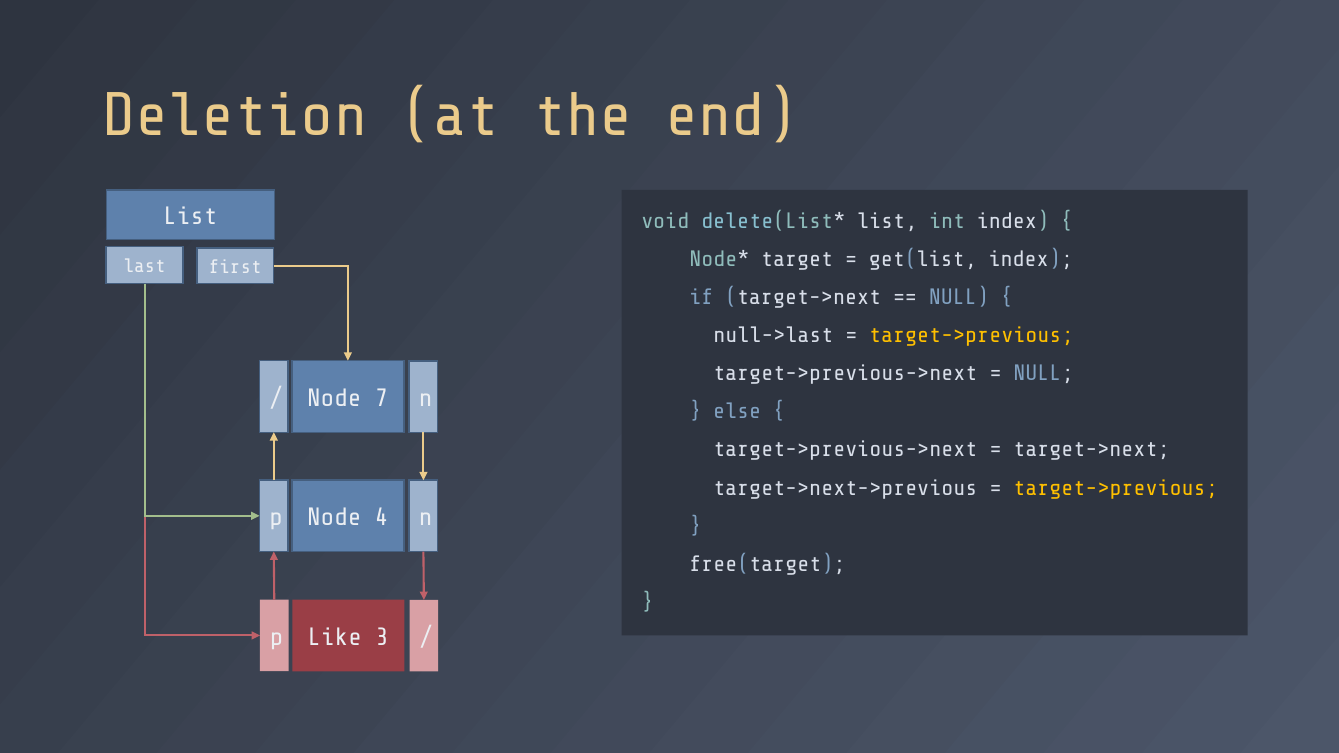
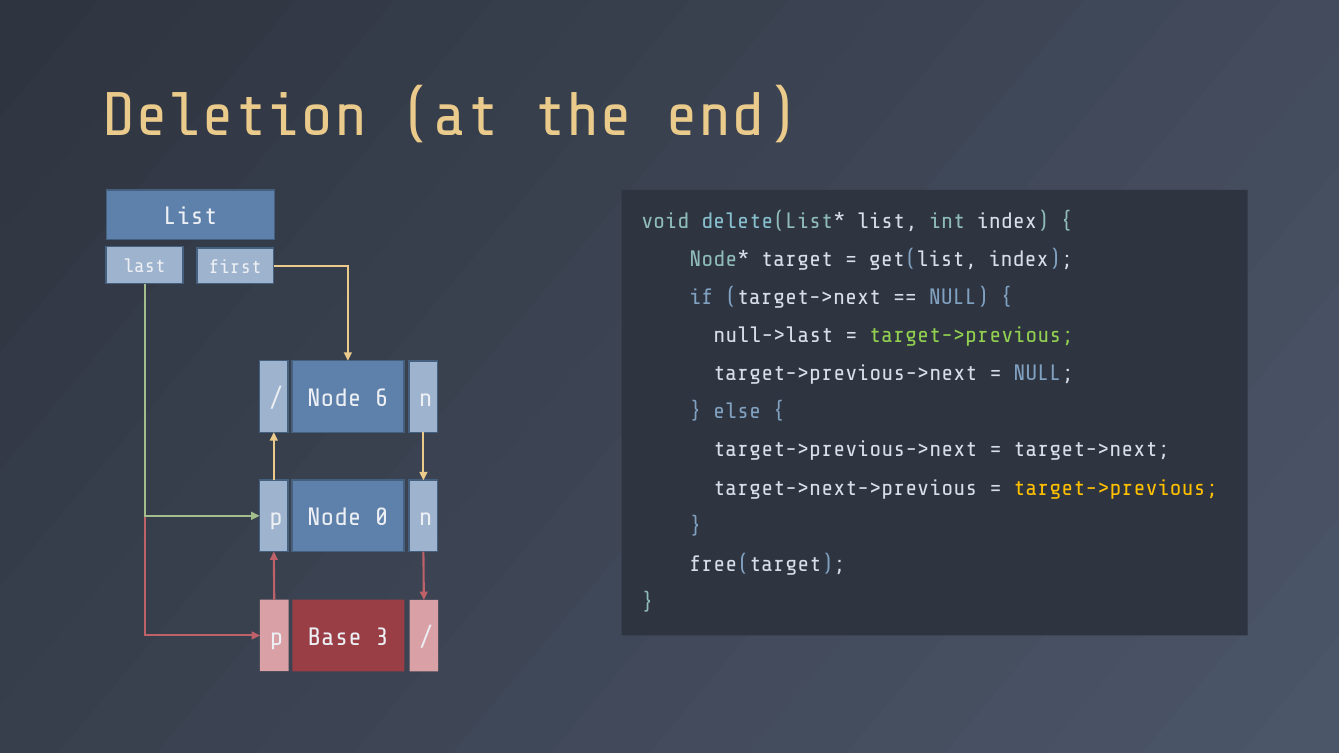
target->previous colour: yellow -> light green (971, 336)
7: 7 -> 6 (382, 398)
4: 4 -> 0 (382, 518)
Like: Like -> Base (335, 637)
